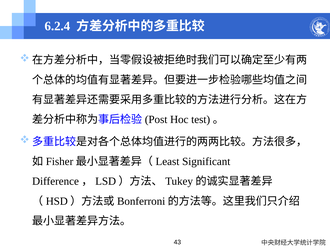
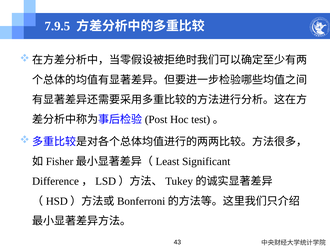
6.2.4: 6.2.4 -> 7.9.5 (57, 26)
